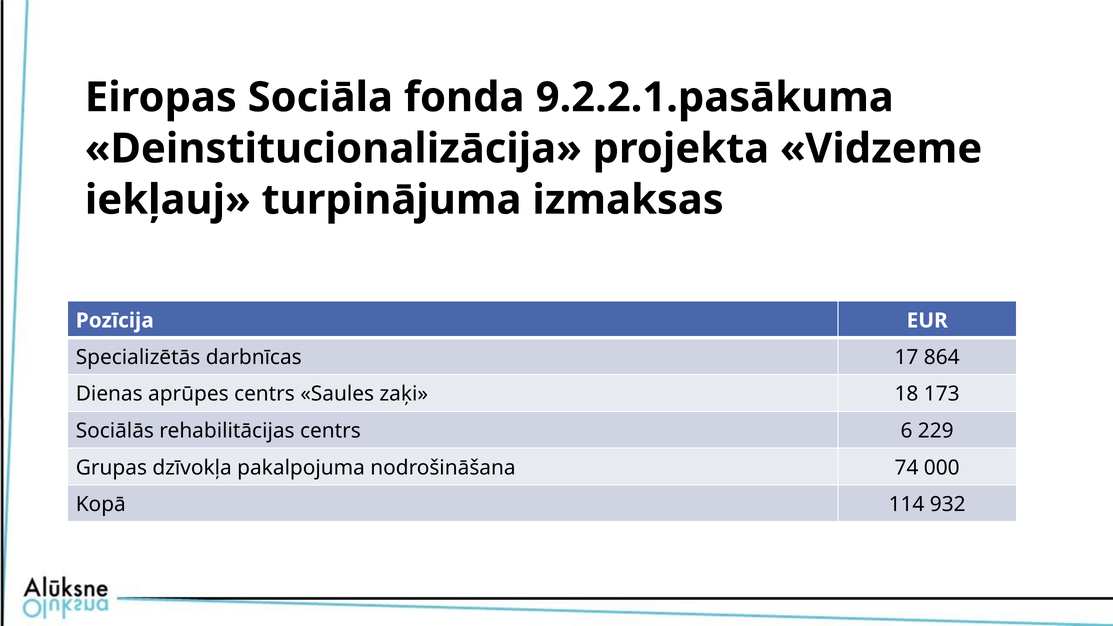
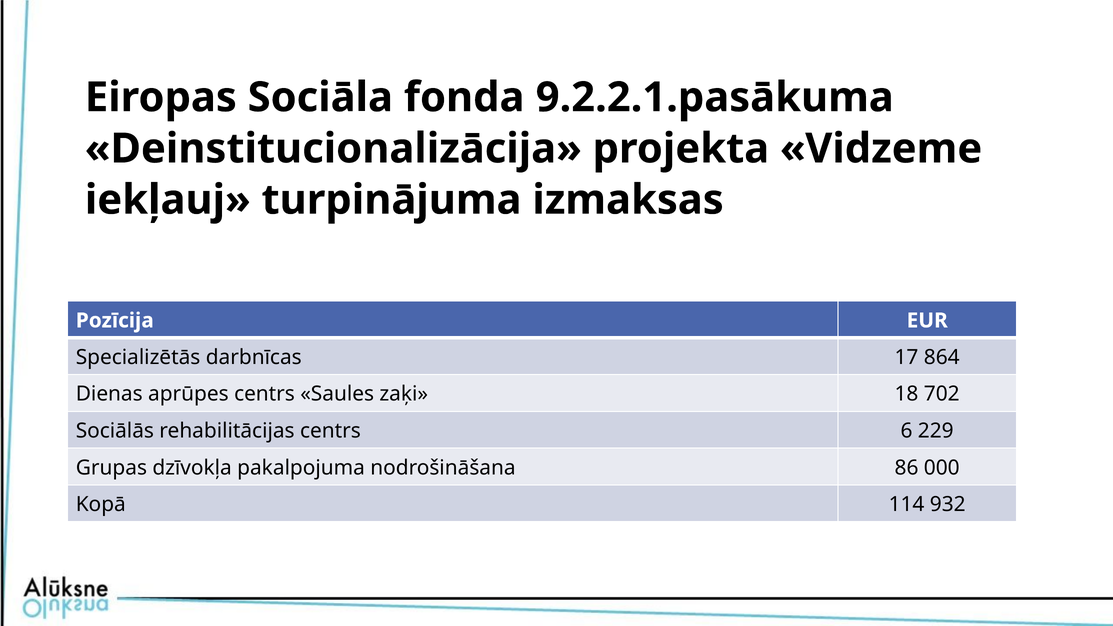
173: 173 -> 702 (942, 394)
74: 74 -> 86 (907, 468)
